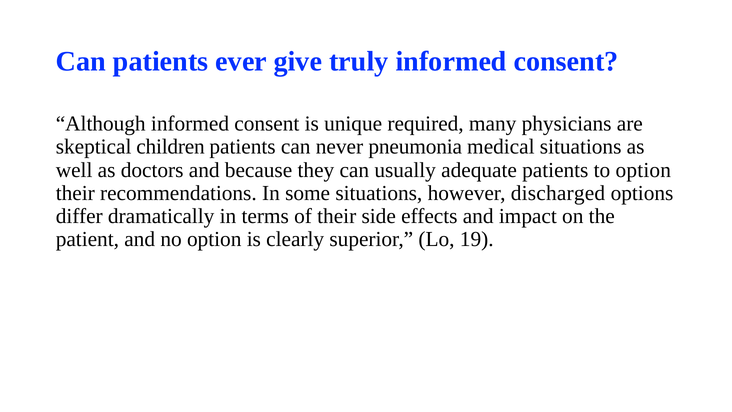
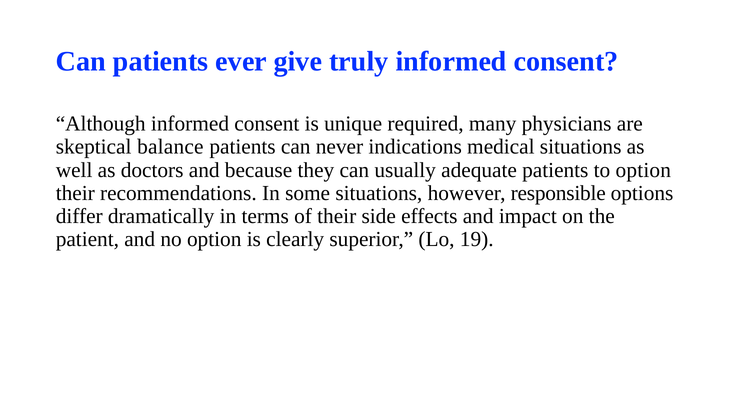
children: children -> balance (170, 147)
pneumonia: pneumonia -> indications (415, 147)
discharged: discharged -> responsible (558, 193)
